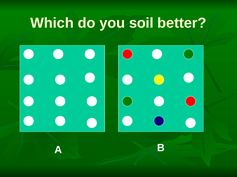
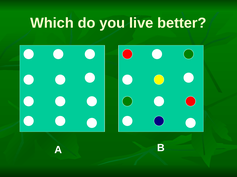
soil: soil -> live (141, 23)
